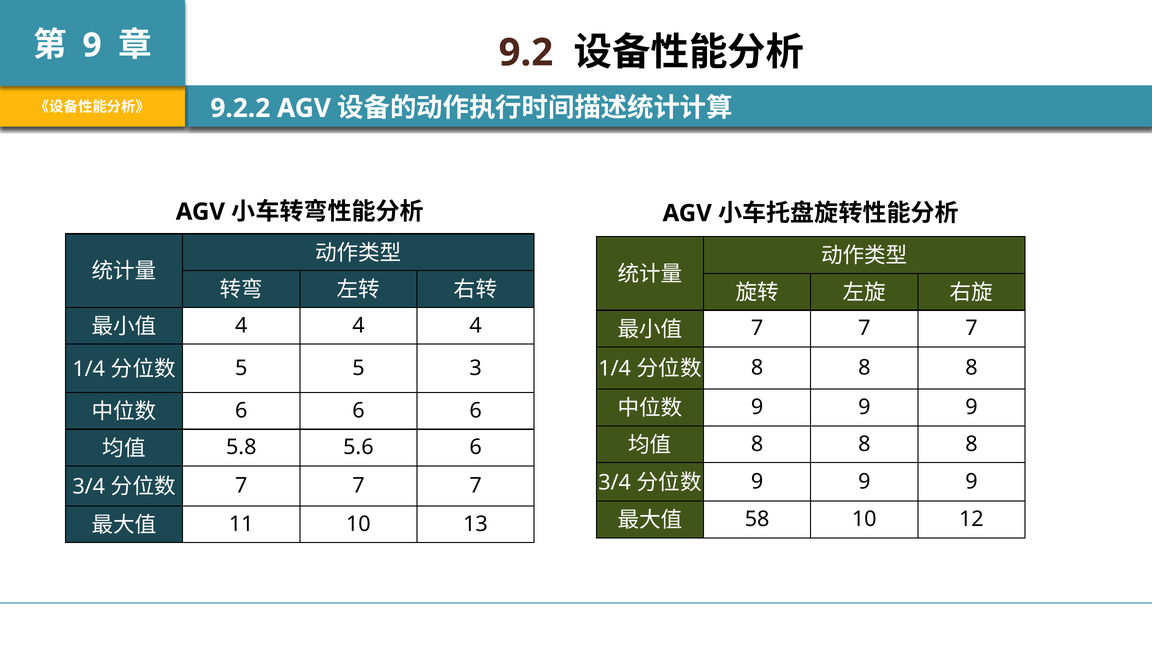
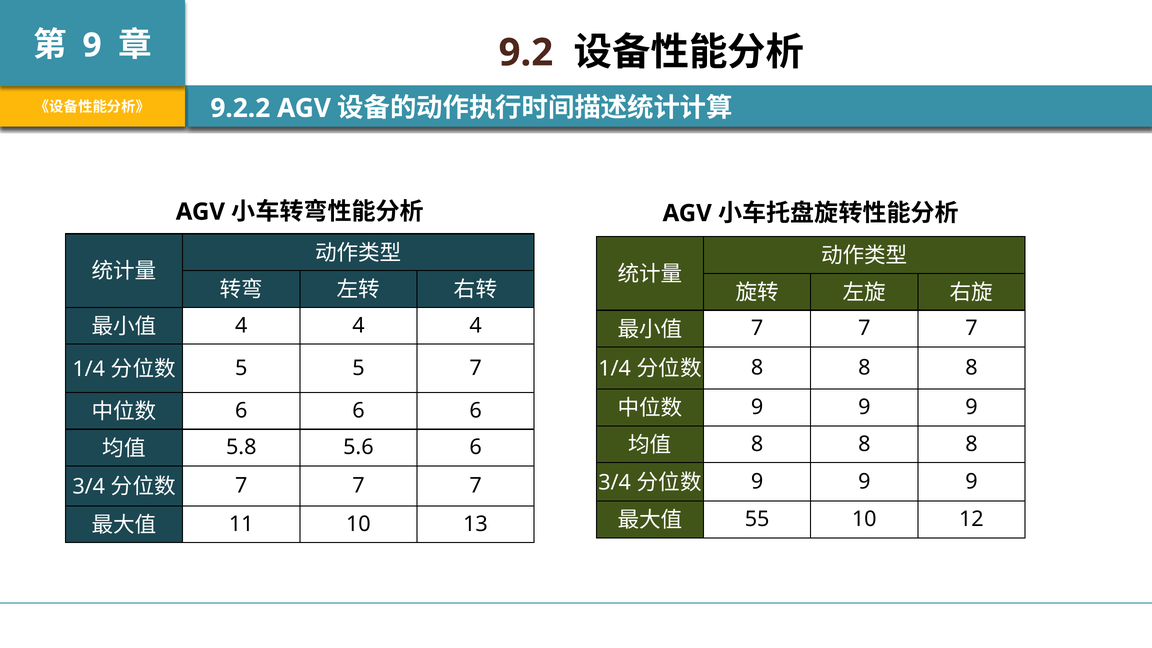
5 3: 3 -> 7 (476, 368)
58: 58 -> 55 (757, 519)
